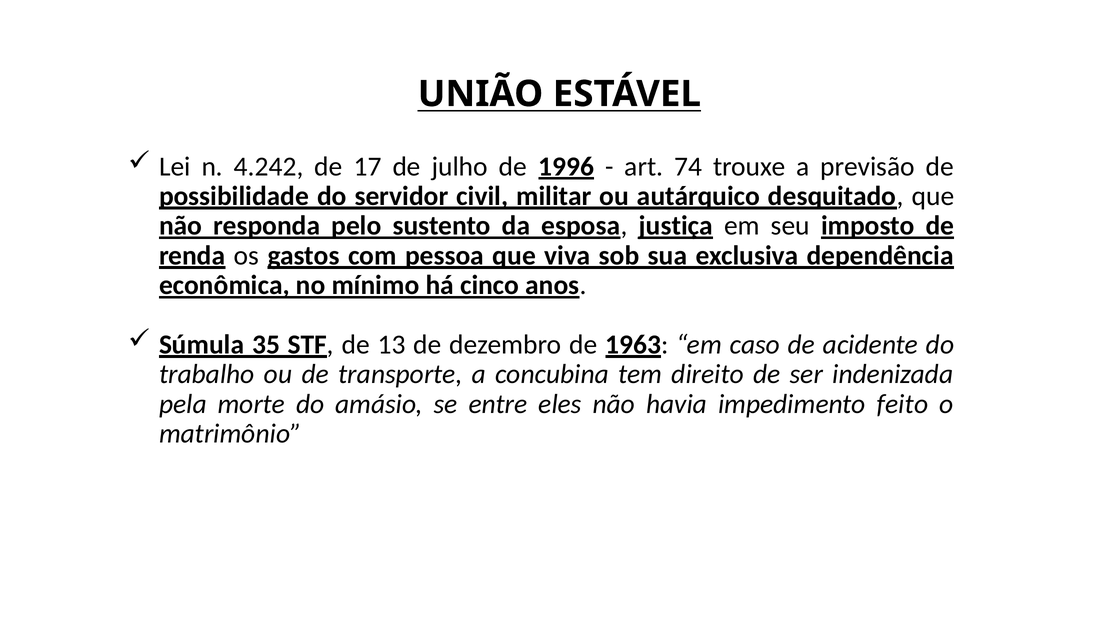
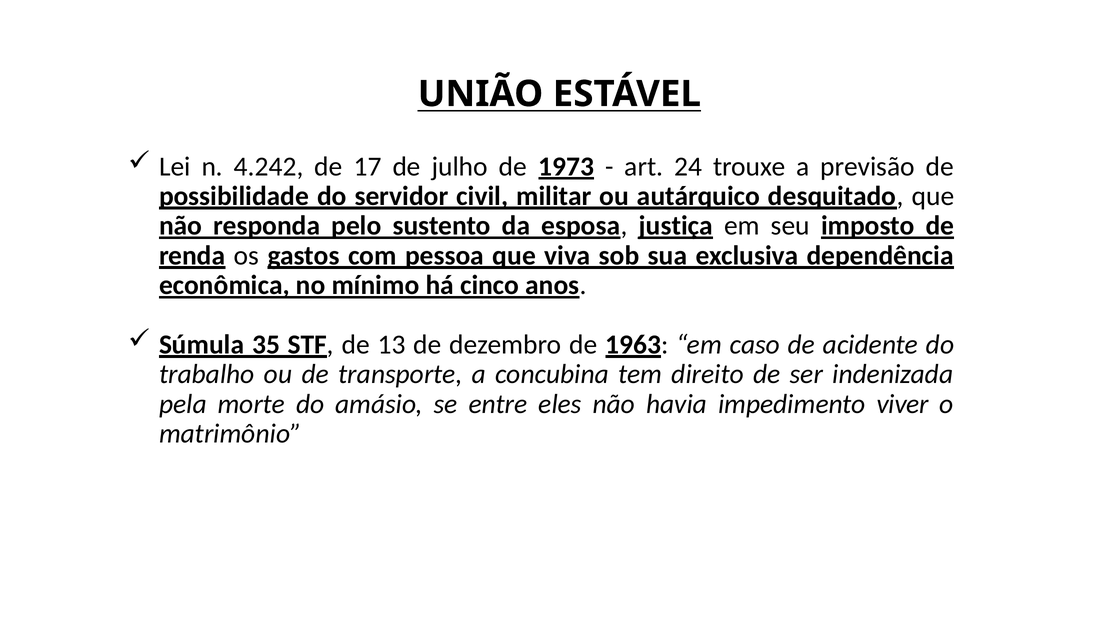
1996: 1996 -> 1973 (566, 166)
74: 74 -> 24 (688, 166)
feito: feito -> viver (903, 404)
